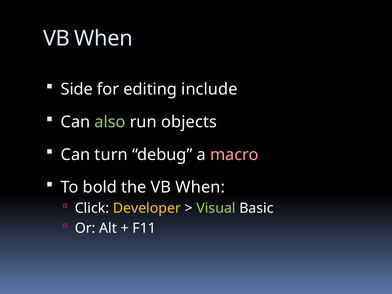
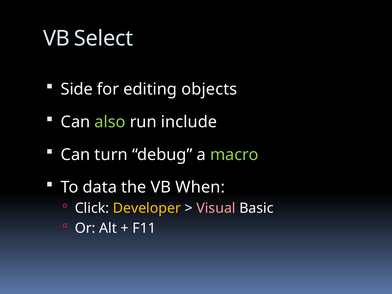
When: When -> Select (104, 38)
include: include -> objects (209, 89)
objects: objects -> include (189, 122)
macro colour: pink -> light green (234, 155)
bold: bold -> data (100, 187)
Visual colour: light green -> pink (216, 208)
